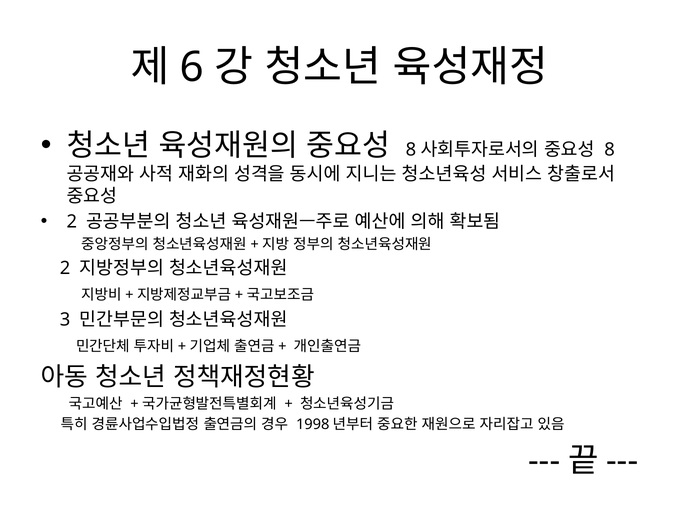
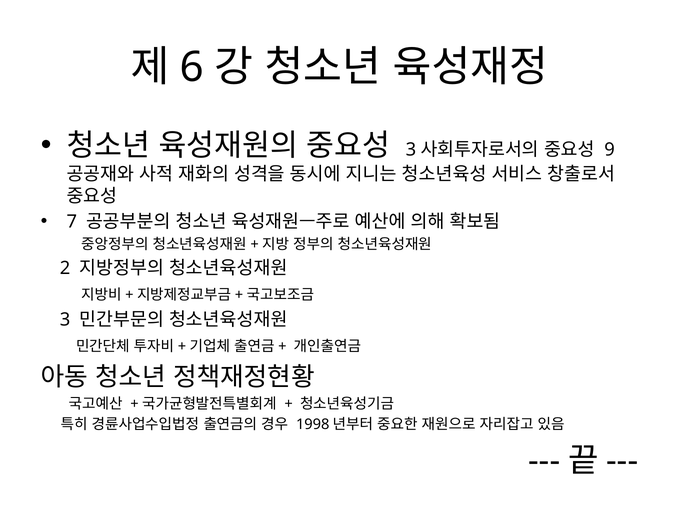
8: 8 -> 3 (411, 150)
8: 8 -> 9 (610, 150)
2: 2 -> 7 (72, 222)
